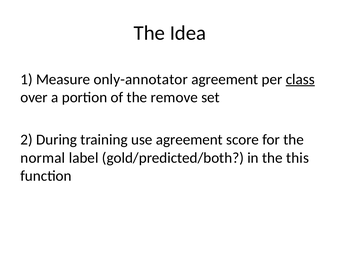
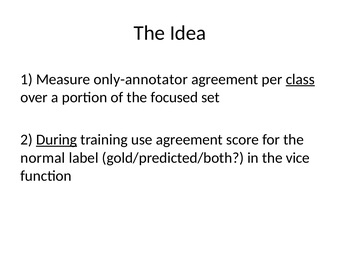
remove: remove -> focused (174, 97)
During underline: none -> present (57, 140)
this: this -> vice (298, 158)
